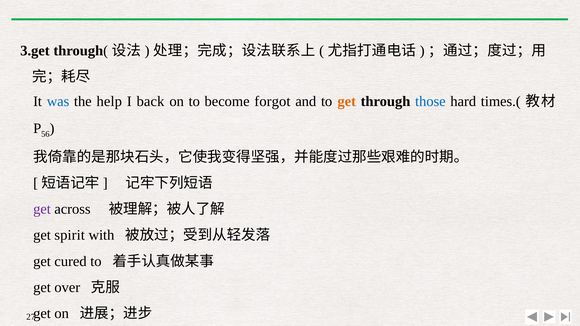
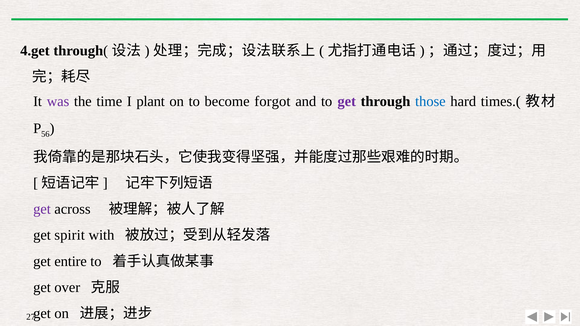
3.get: 3.get -> 4.get (35, 51)
was colour: blue -> purple (58, 101)
help: help -> time (109, 101)
back: back -> plant (151, 101)
get colour: orange -> purple (347, 101)
cured: cured -> entire (71, 261)
